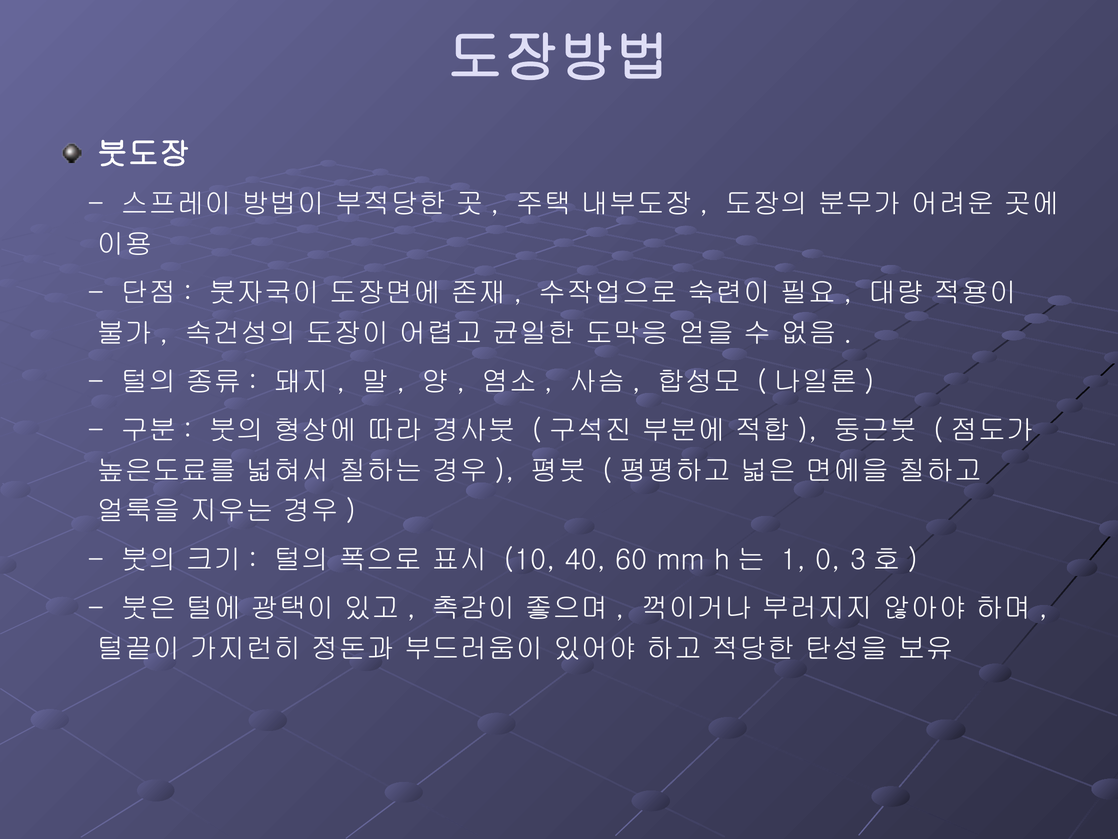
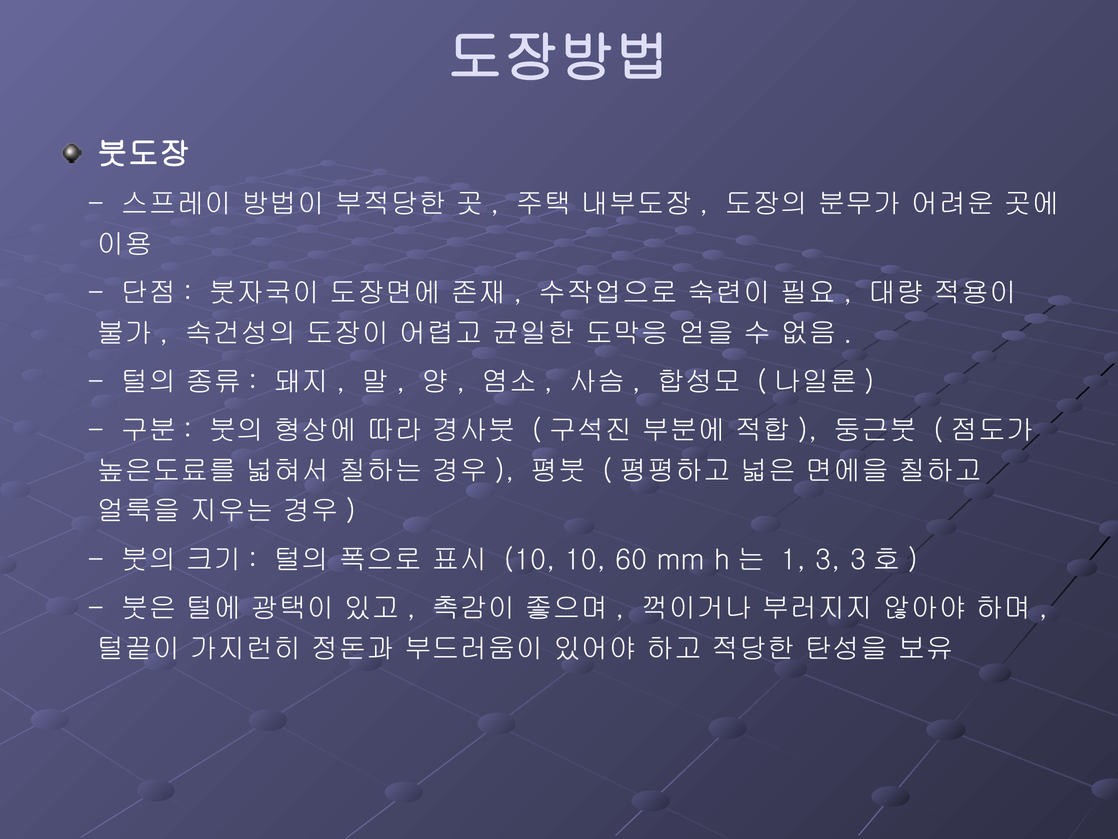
10 40: 40 -> 10 (585, 560)
0: 0 -> 3 (828, 560)
